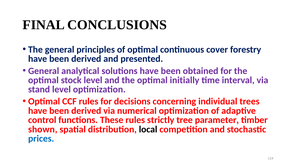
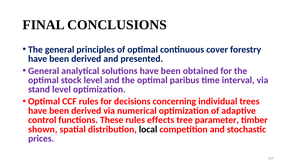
initially: initially -> paribus (185, 80)
strictly: strictly -> effects (161, 120)
prices colour: blue -> purple (41, 139)
